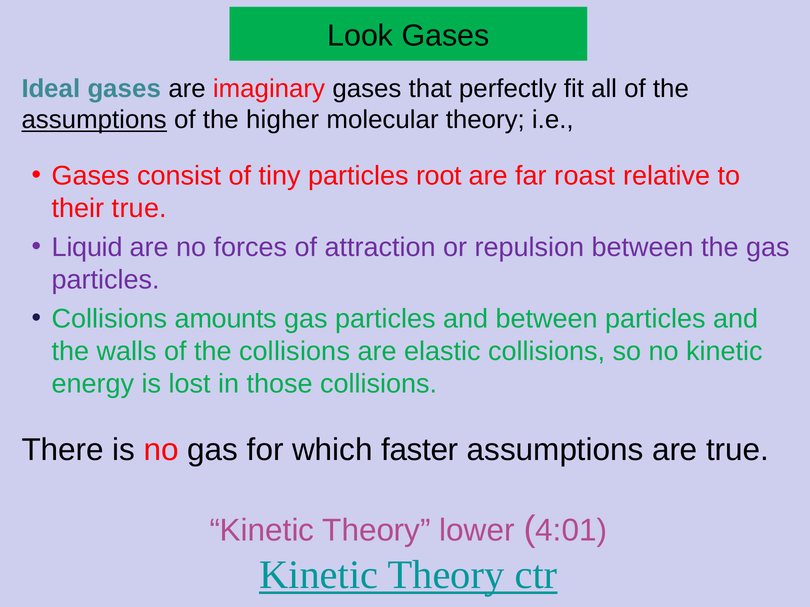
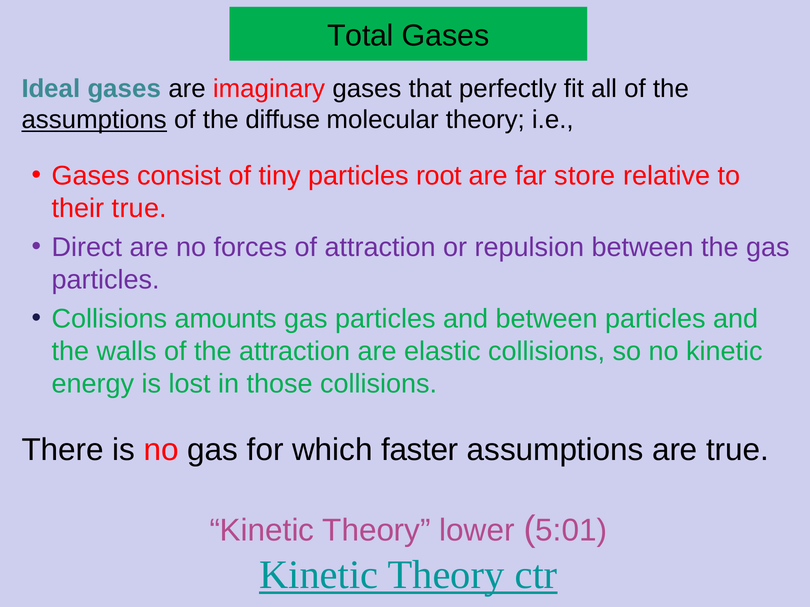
Look: Look -> Total (360, 36)
higher: higher -> diffuse (283, 120)
roast: roast -> store (585, 176)
Liquid: Liquid -> Direct (87, 248)
the collisions: collisions -> attraction (295, 352)
4:01: 4:01 -> 5:01 (571, 531)
